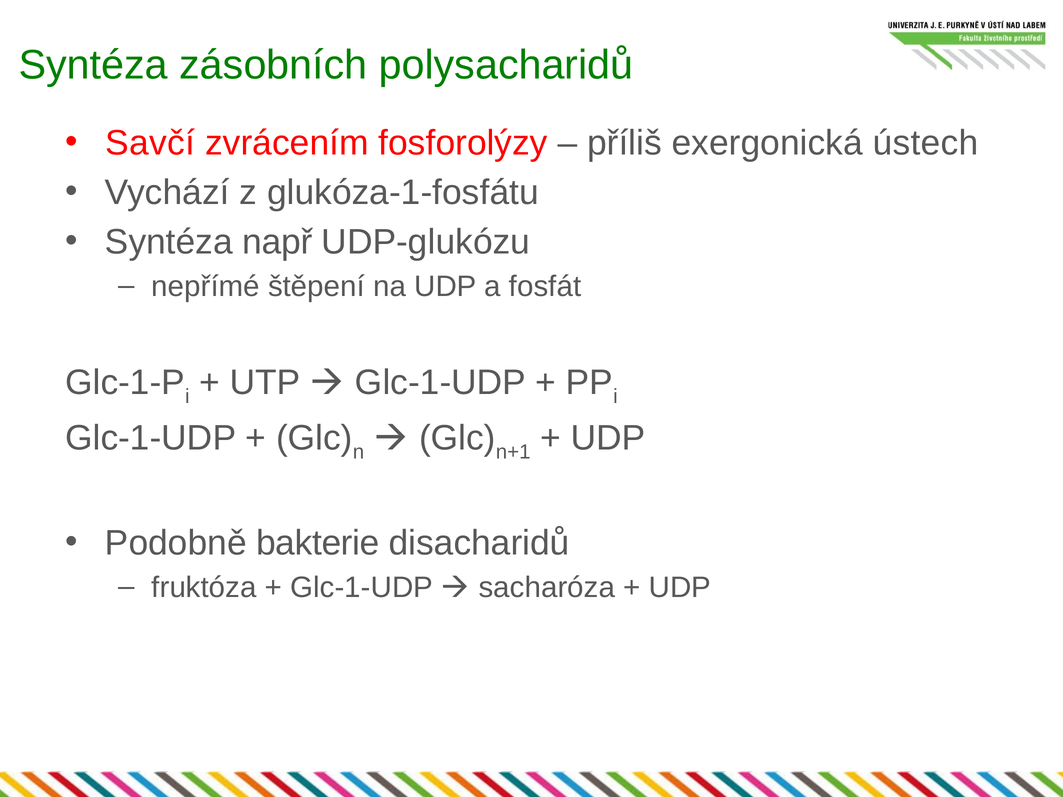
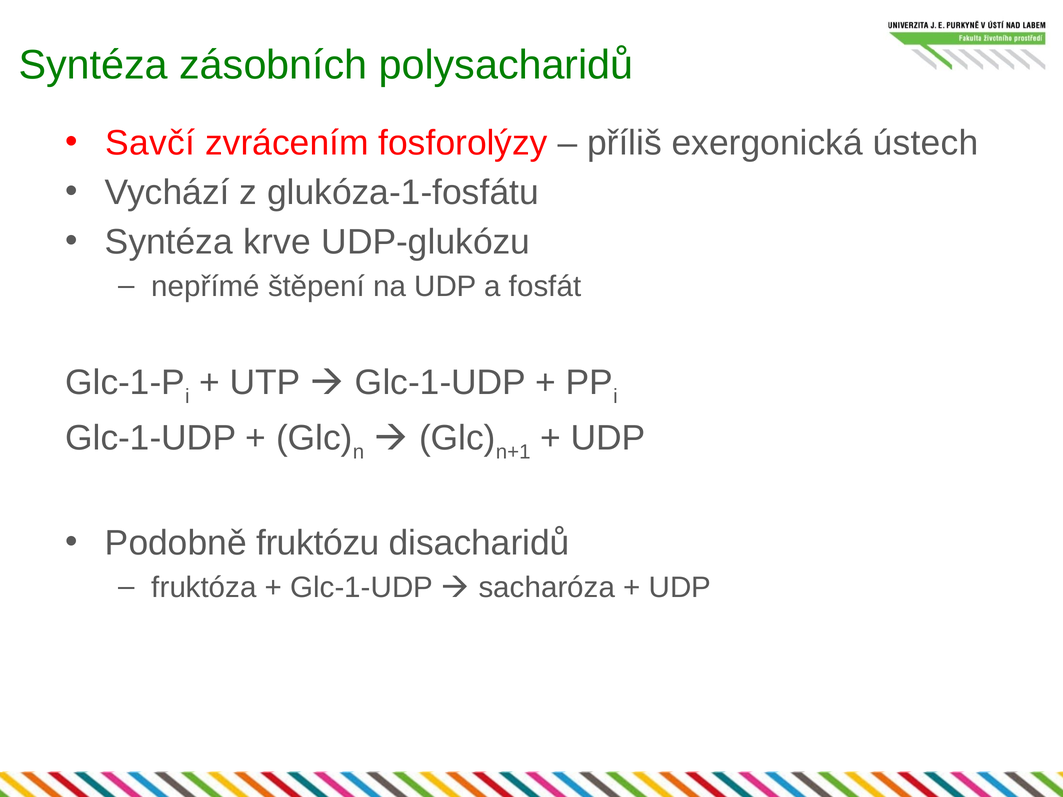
např: např -> krve (277, 242)
bakterie: bakterie -> fruktózu (318, 543)
